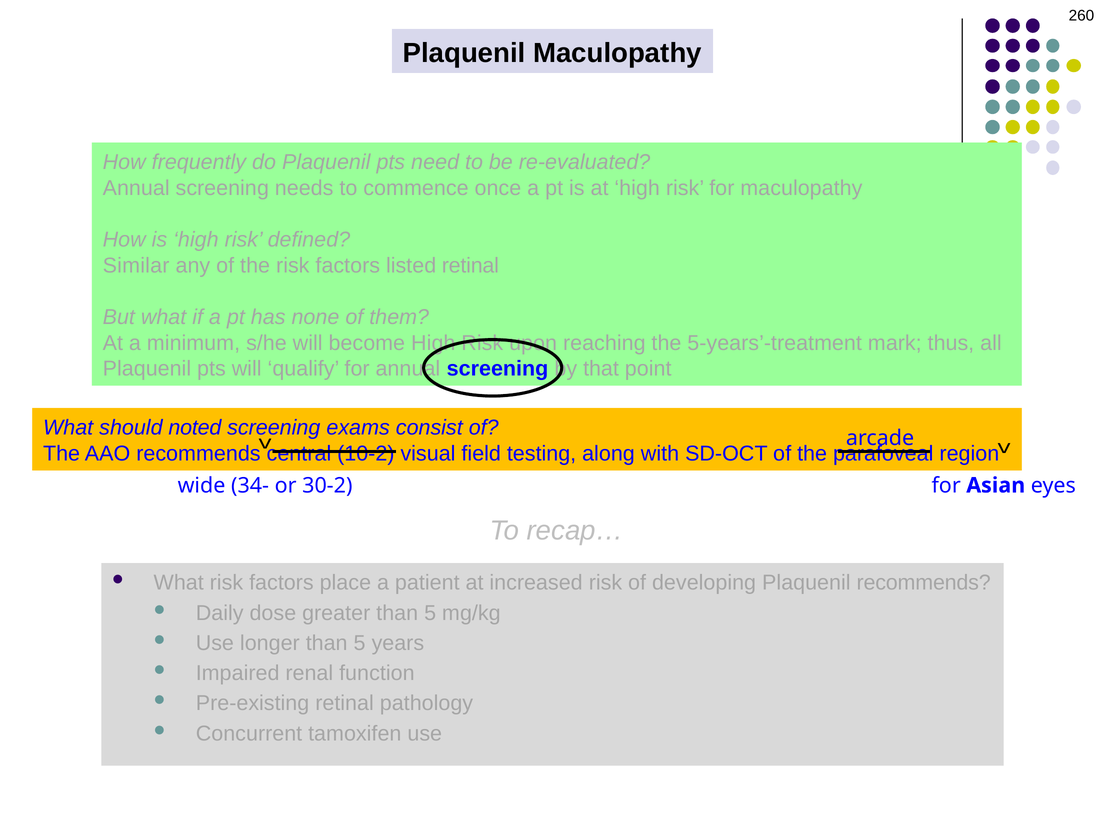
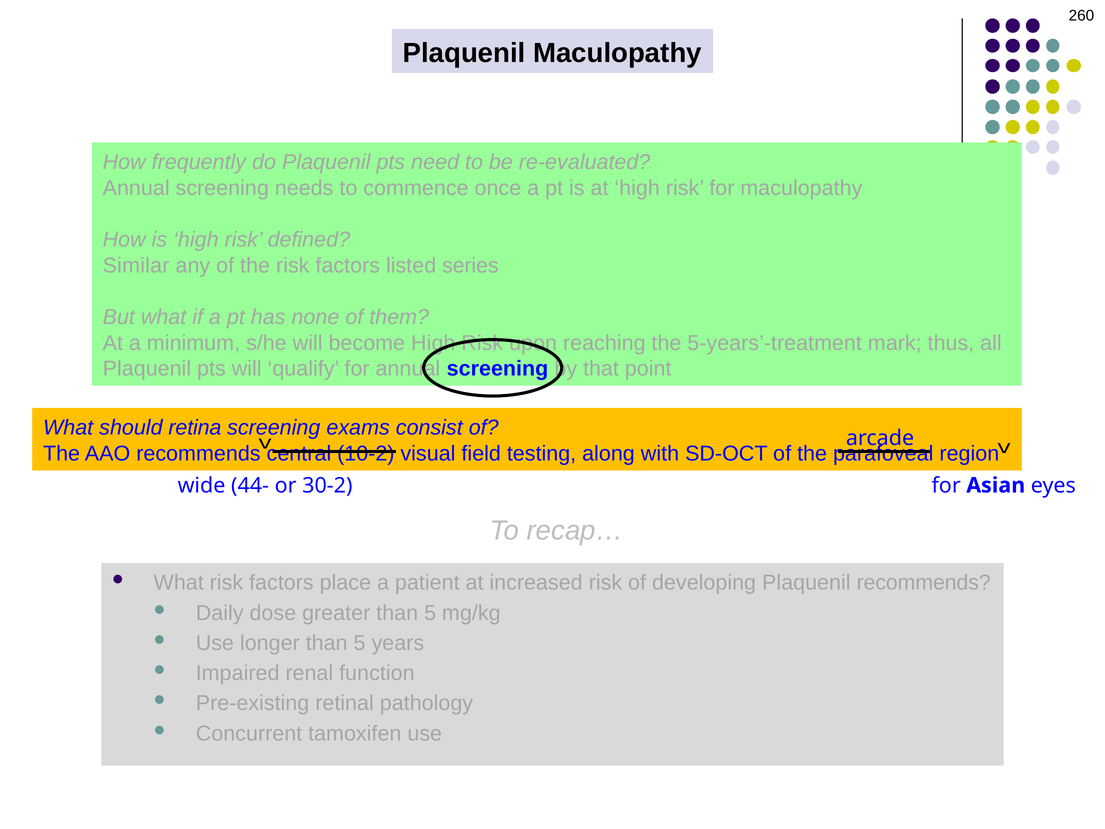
listed retinal: retinal -> series (470, 266)
noted: noted -> retina (195, 428)
34-: 34- -> 44- (250, 485)
